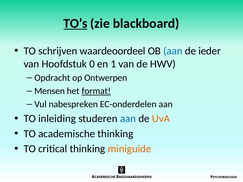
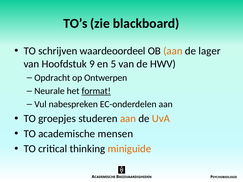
TO’s underline: present -> none (75, 23)
aan colour: blue -> orange (173, 51)
ieder: ieder -> lager (210, 51)
0: 0 -> 9 (92, 64)
1: 1 -> 5 (113, 64)
Mensen: Mensen -> Neurale (49, 91)
inleiding: inleiding -> groepjes (57, 119)
aan colour: blue -> orange (128, 119)
academische thinking: thinking -> mensen (115, 134)
